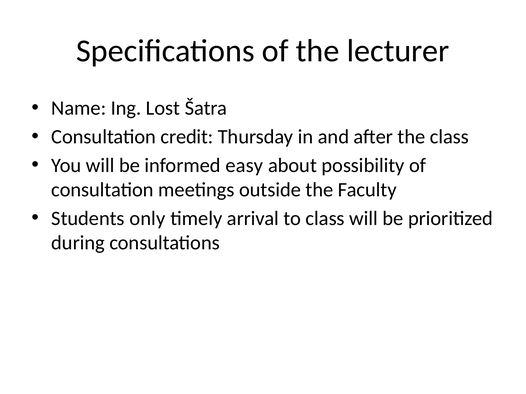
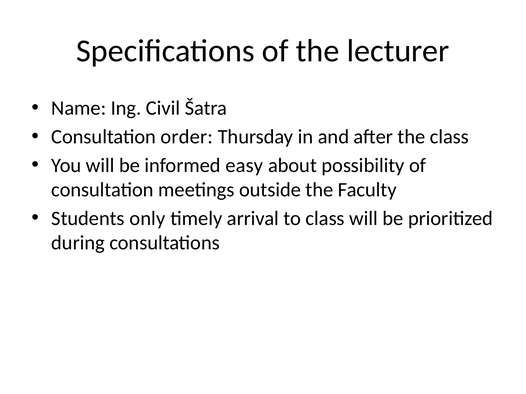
Lost: Lost -> Civil (163, 108)
credit: credit -> order (187, 137)
